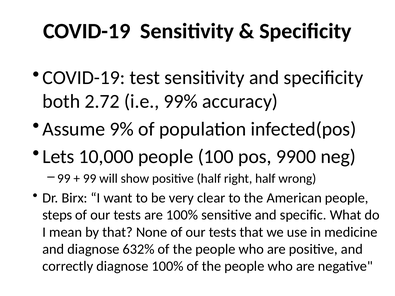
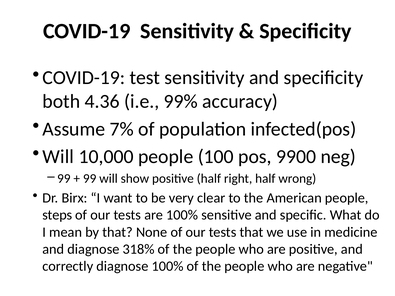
2.72: 2.72 -> 4.36 (102, 101)
9%: 9% -> 7% (122, 129)
Lets: Lets -> Will (58, 157)
632%: 632% -> 318% (139, 249)
